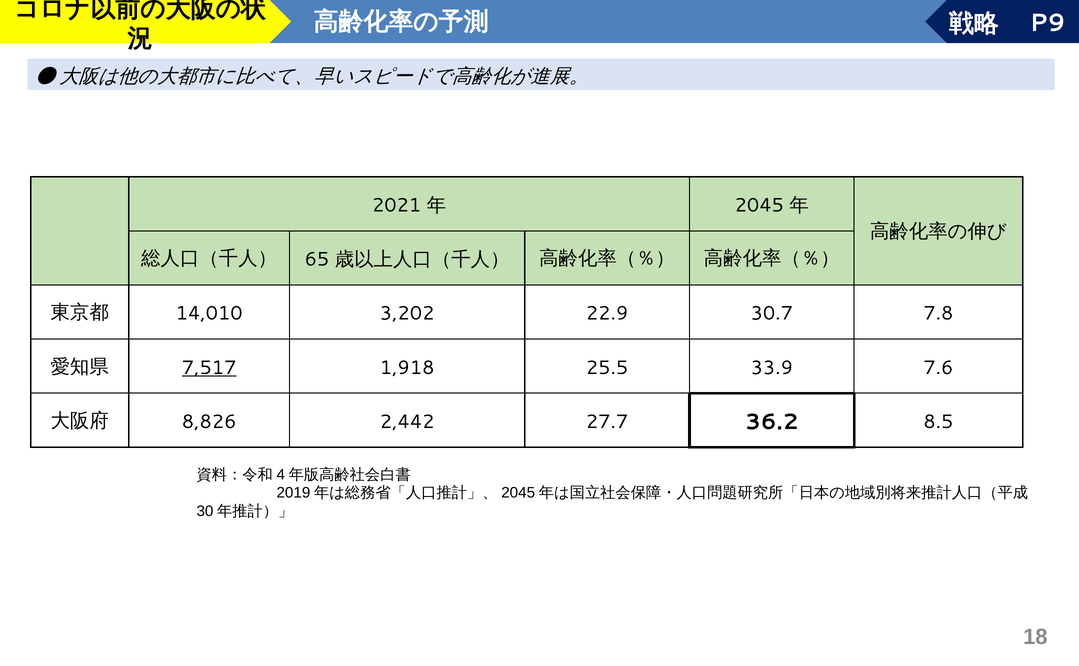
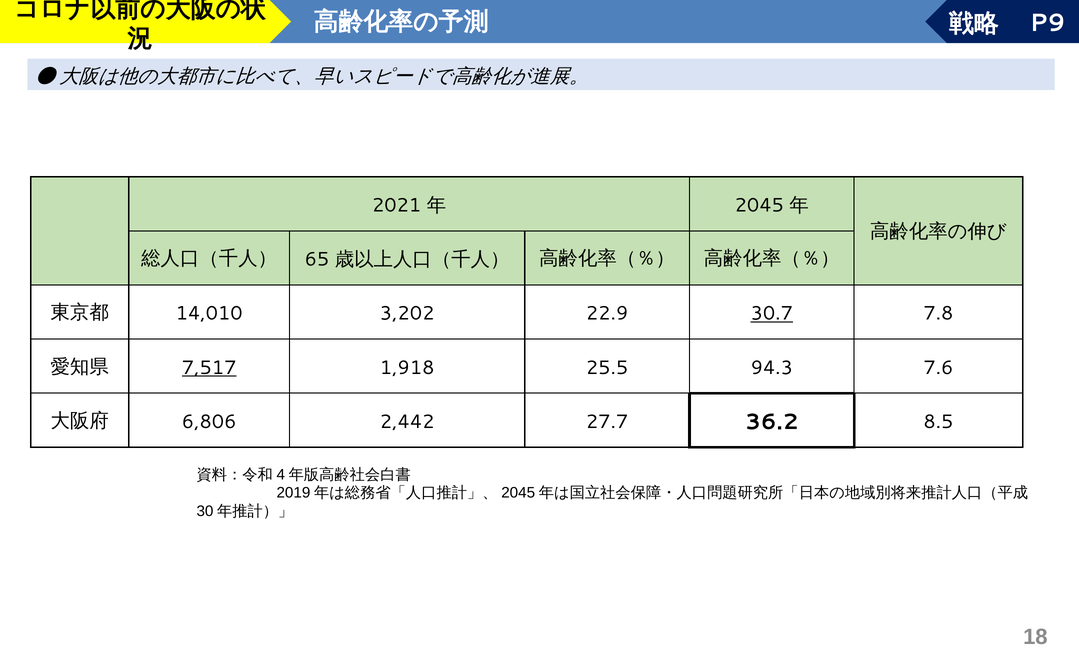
30.7 underline: none -> present (772, 314)
33.9: 33.9 -> 94.3 (772, 368)
8,826: 8,826 -> 6,806 (209, 422)
